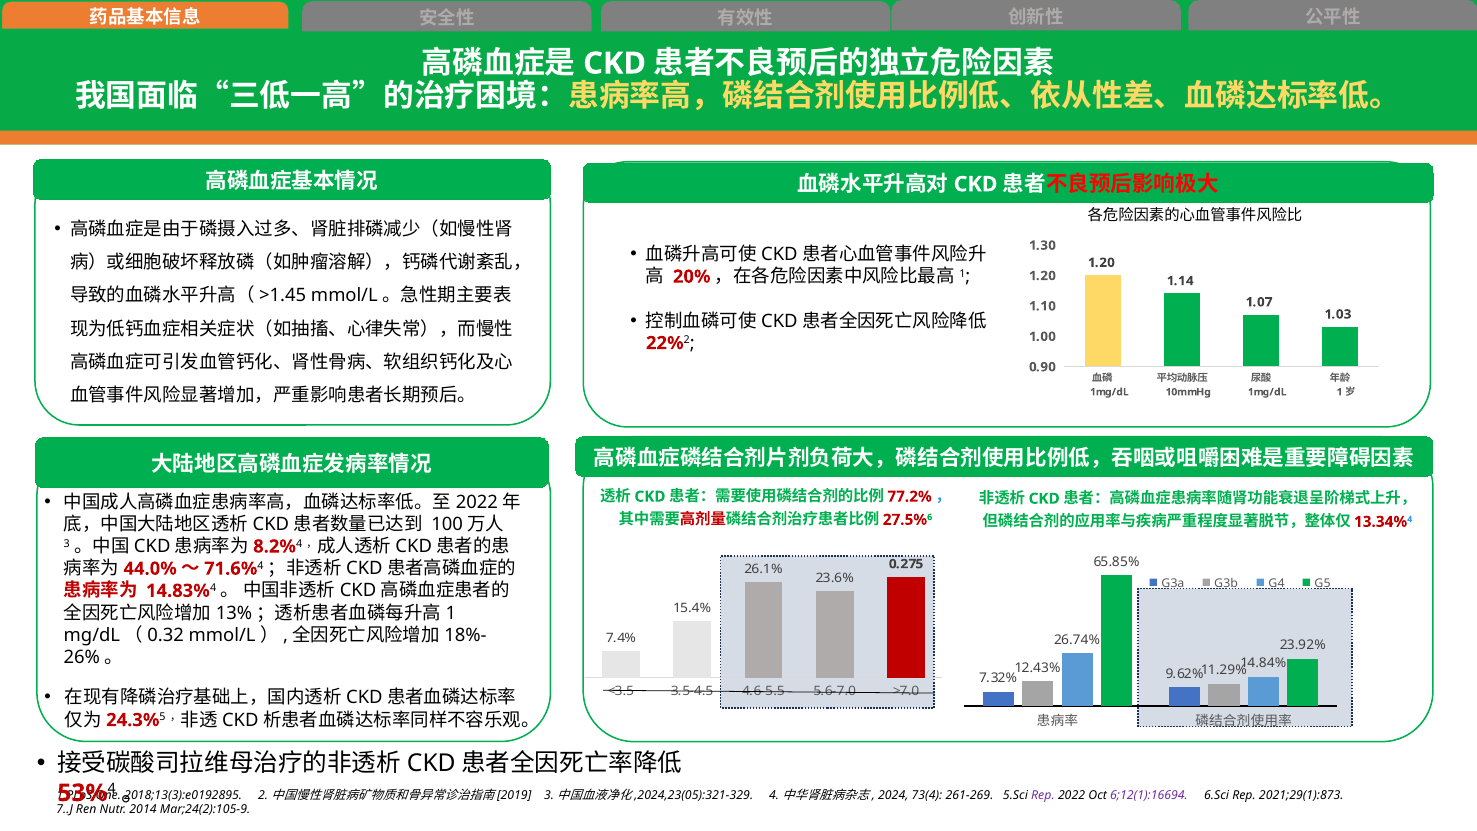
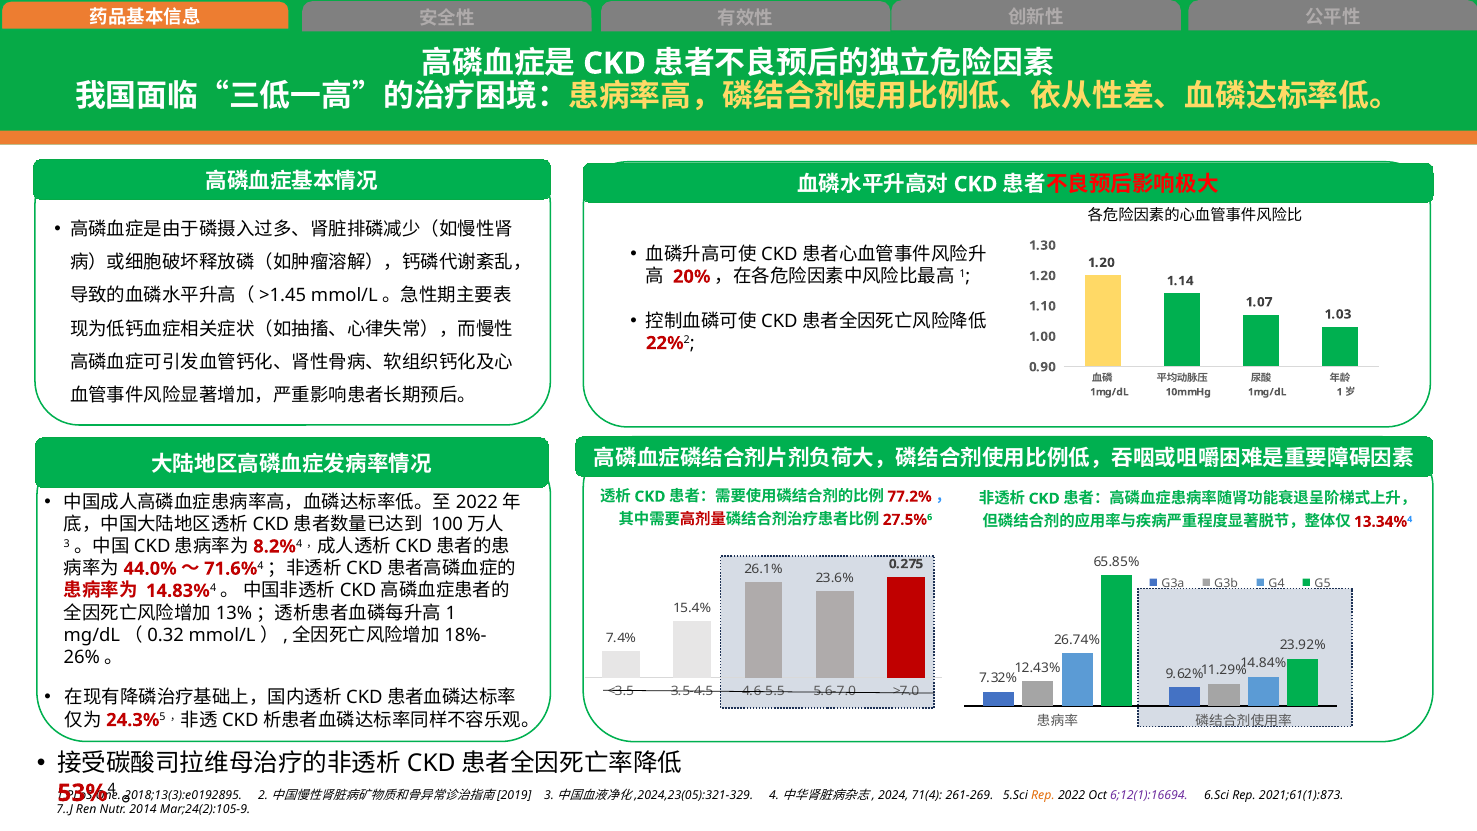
73(4: 73(4 -> 71(4 (927, 795)
Rep colour: purple -> orange (1043, 795)
2021;29(1):873: 2021;29(1):873 -> 2021;61(1):873 (1301, 795)
